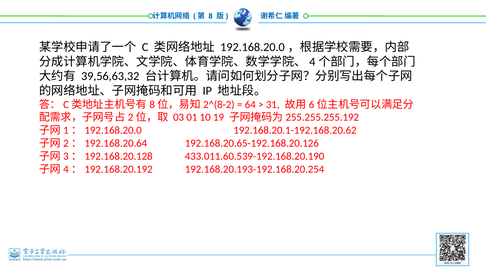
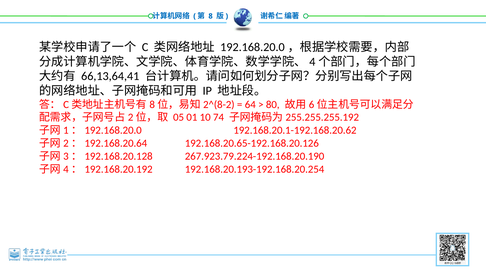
39,56,63,32: 39,56,63,32 -> 66,13,64,41 (110, 76)
31: 31 -> 80 (273, 105)
03: 03 -> 05 (179, 118)
19: 19 -> 74 (219, 118)
433.011.60.539-192.168.20.190: 433.011.60.539-192.168.20.190 -> 267.923.79.224-192.168.20.190 (255, 156)
